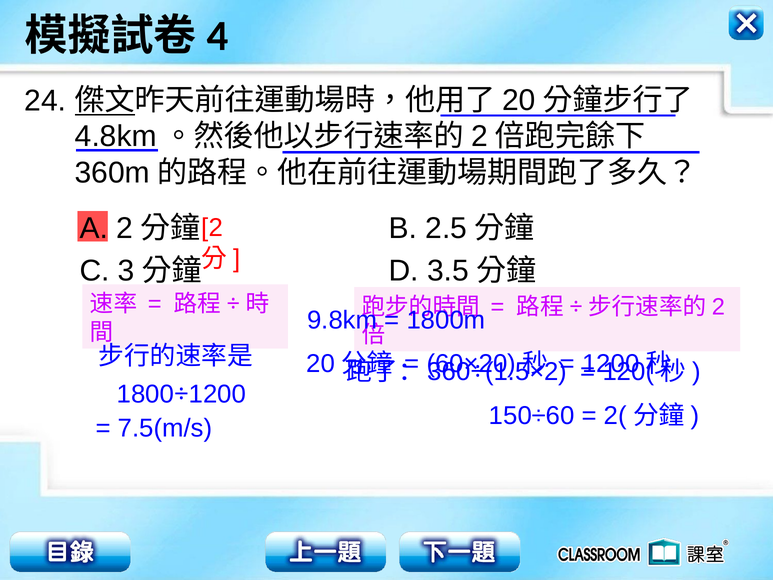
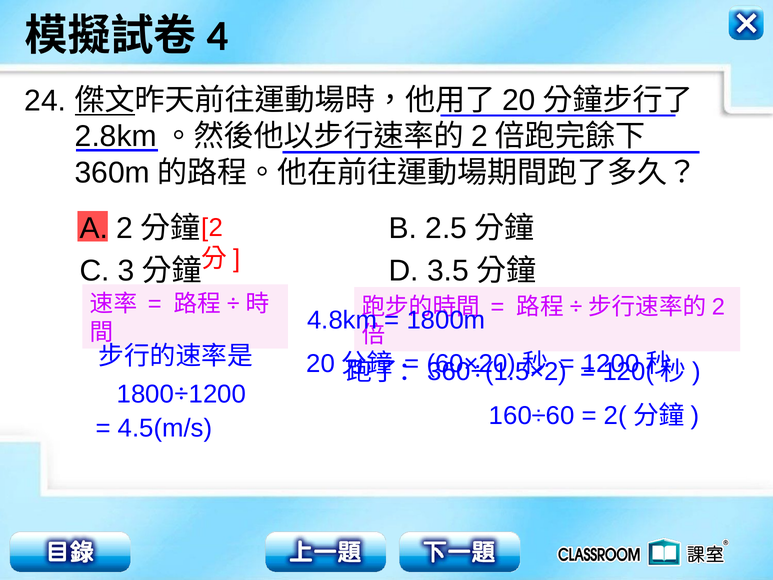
4.8km: 4.8km -> 2.8km (116, 136)
9.8km: 9.8km -> 4.8km (342, 320)
150÷60: 150÷60 -> 160÷60 (532, 416)
7.5(m/s: 7.5(m/s -> 4.5(m/s (165, 428)
